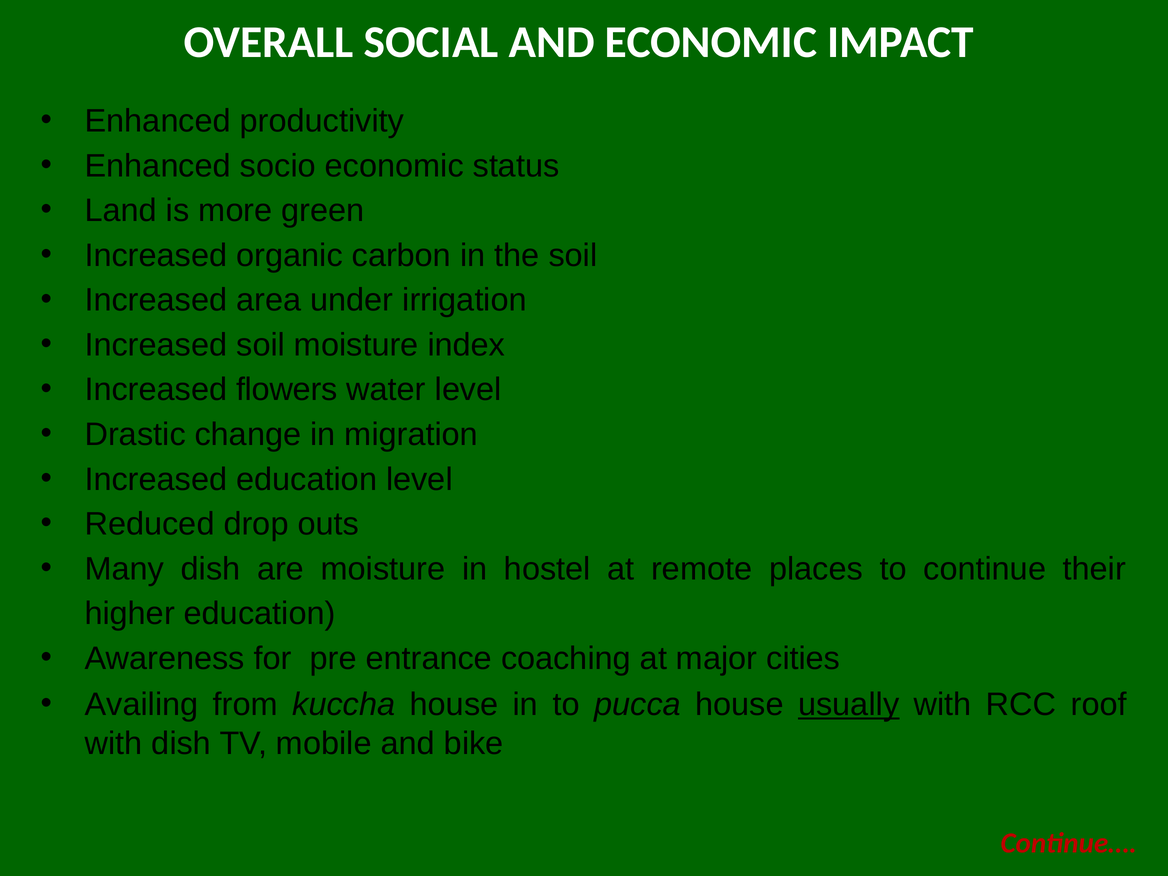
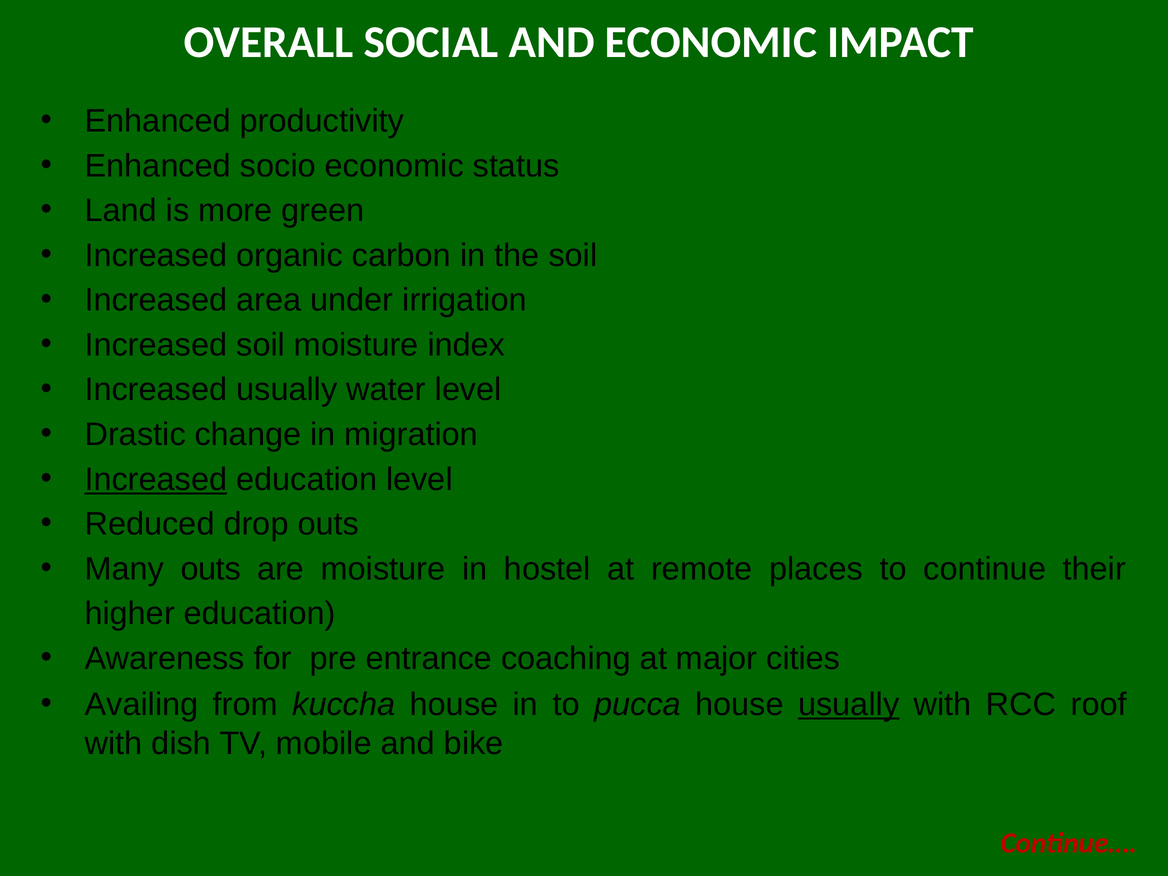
Increased flowers: flowers -> usually (287, 390)
Increased underline: none -> present (156, 479)
Many dish: dish -> outs (211, 569)
